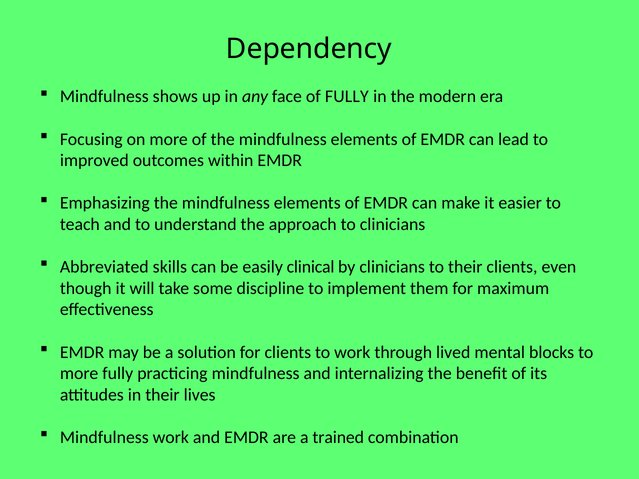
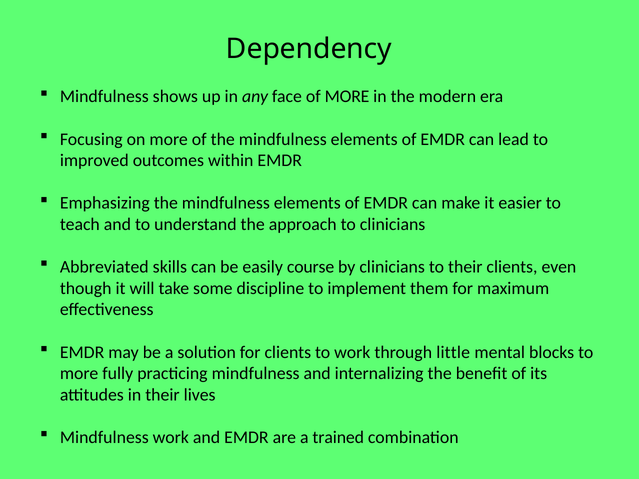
of FULLY: FULLY -> MORE (347, 97)
clinical: clinical -> course (311, 267)
lived: lived -> little (453, 352)
